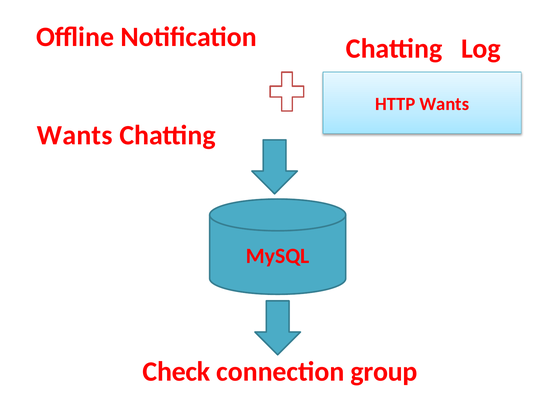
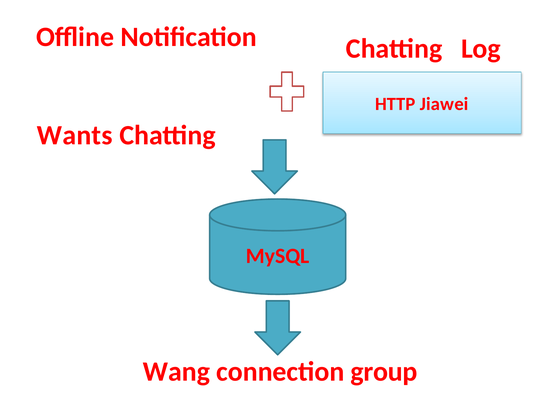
HTTP Wants: Wants -> Jiawei (444, 104)
Check: Check -> Wang (176, 371)
